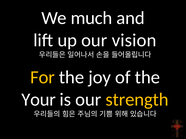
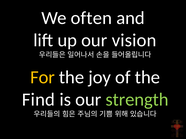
much: much -> often (91, 18)
Your: Your -> Find (38, 100)
strength colour: yellow -> light green (137, 100)
